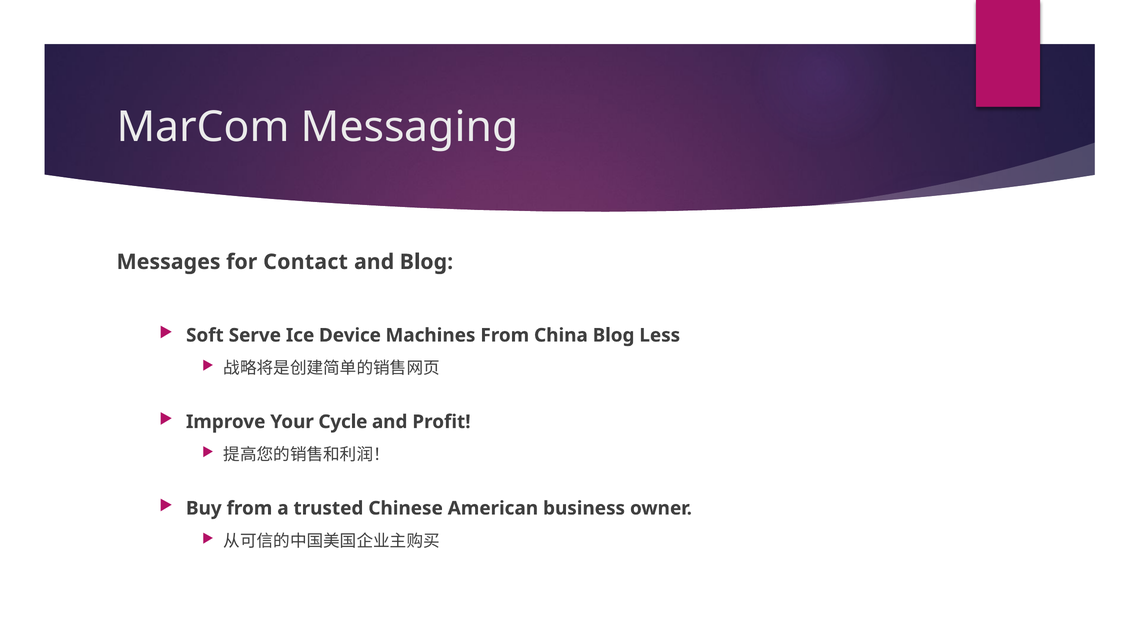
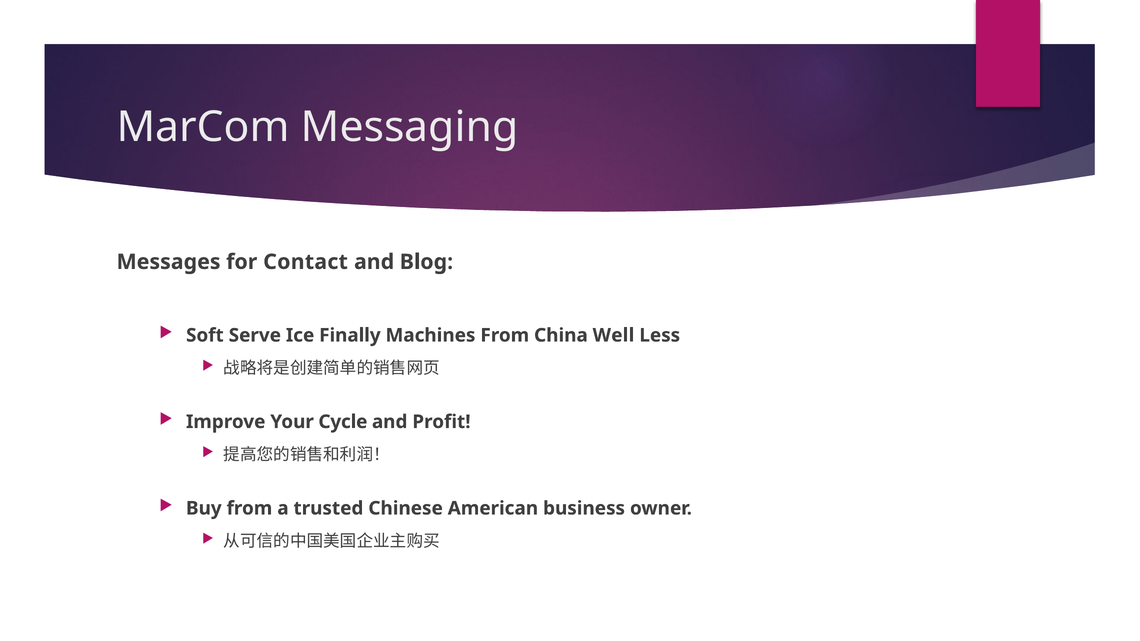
Device: Device -> Finally (350, 335)
China Blog: Blog -> Well (613, 335)
